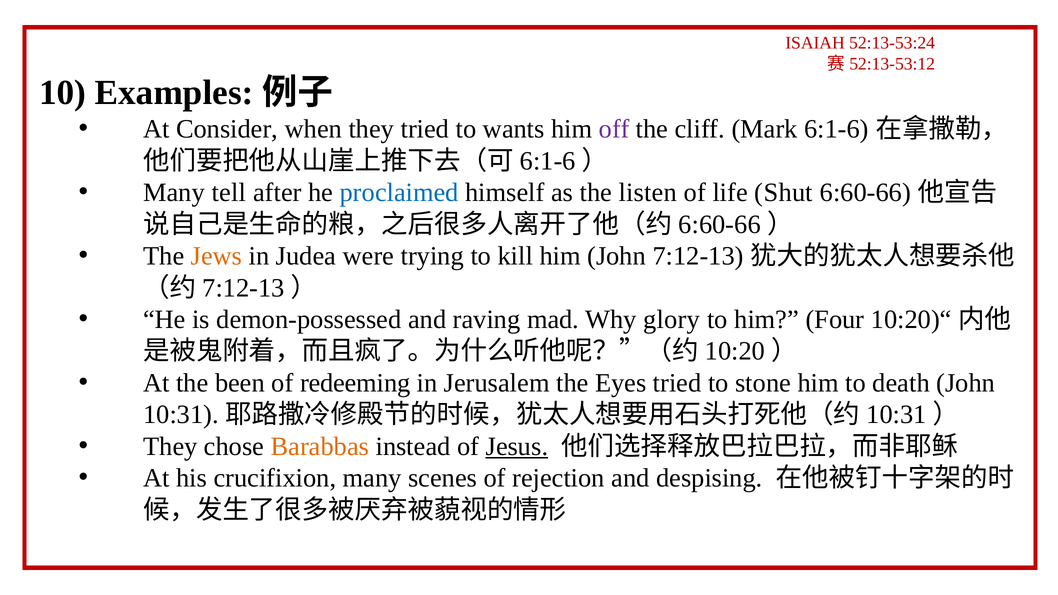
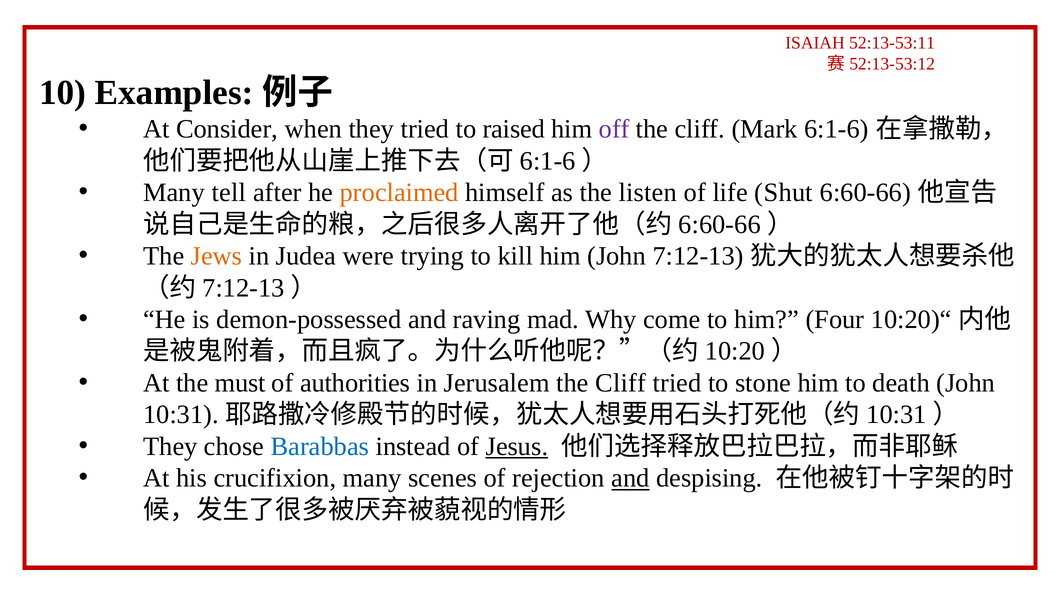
52:13-53:24: 52:13-53:24 -> 52:13-53:11 (892, 43)
wants: wants -> raised (514, 129)
proclaimed colour: blue -> orange (399, 193)
glory: glory -> come (672, 320)
been: been -> must (240, 383)
redeeming: redeeming -> authorities (355, 383)
Jerusalem the Eyes: Eyes -> Cliff (621, 383)
Barabbas colour: orange -> blue (320, 447)
and underline: none -> present (630, 478)
